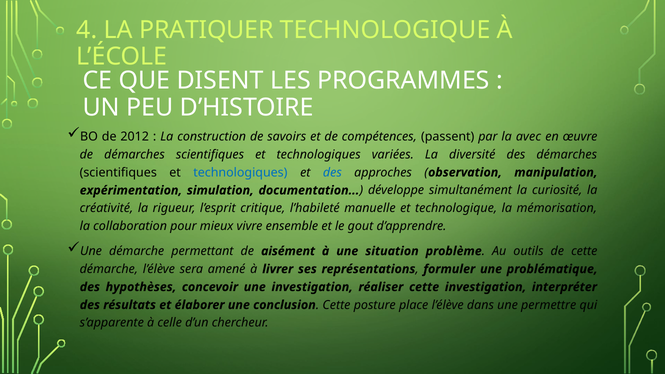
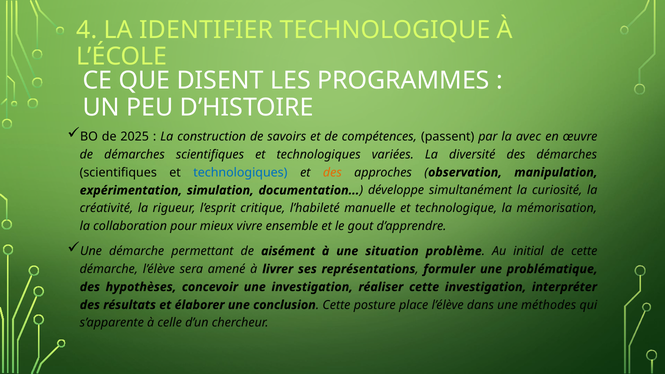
PRATIQUER: PRATIQUER -> IDENTIFIER (206, 30)
2012: 2012 -> 2025 (135, 137)
des colour: blue -> orange (332, 172)
outils: outils -> initial (529, 251)
permettre: permettre -> méthodes (549, 305)
